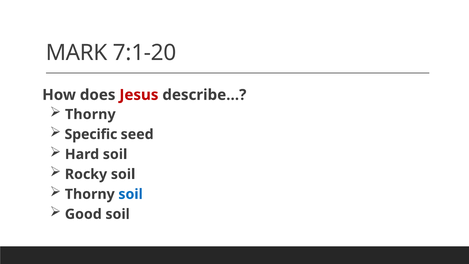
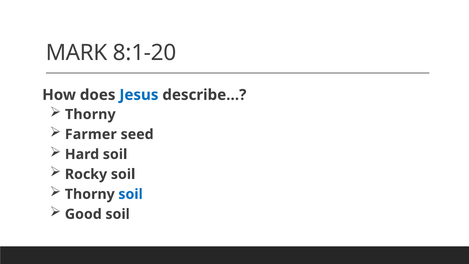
7:1-20: 7:1-20 -> 8:1-20 (145, 53)
Jesus colour: red -> blue (139, 95)
Specific: Specific -> Farmer (91, 134)
